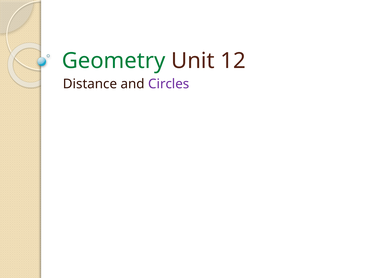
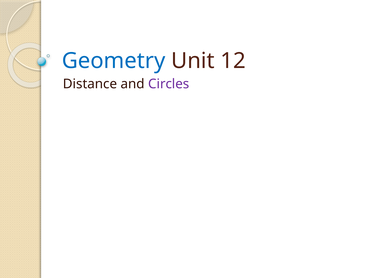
Geometry colour: green -> blue (114, 61)
